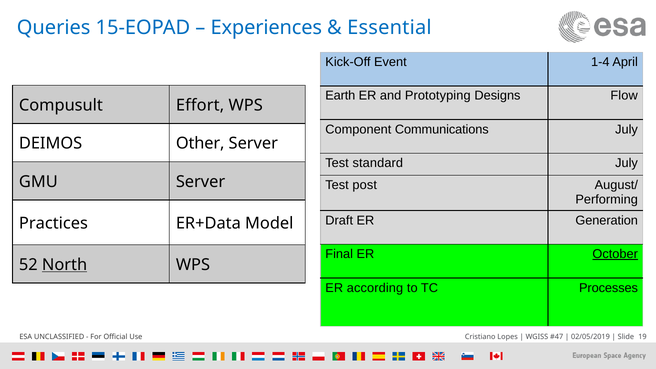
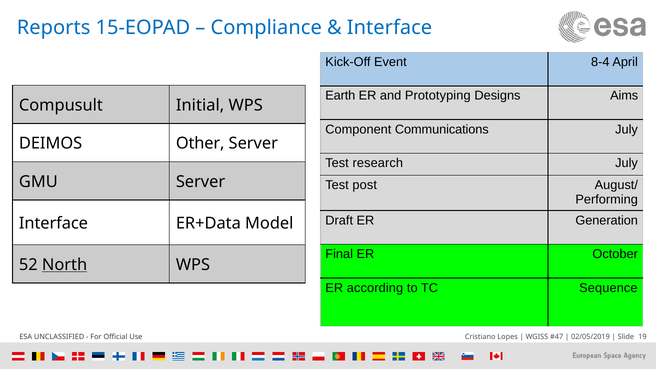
Queries: Queries -> Reports (54, 28)
Experiences: Experiences -> Compliance (266, 28)
Essential: Essential -> Interface (390, 28)
1-4: 1-4 -> 8-4 (600, 62)
Flow: Flow -> Aims (624, 96)
Effort: Effort -> Initial (200, 105)
standard: standard -> research (378, 163)
Practices: Practices -> Interface (53, 223)
October underline: present -> none (615, 254)
Processes: Processes -> Sequence (608, 288)
